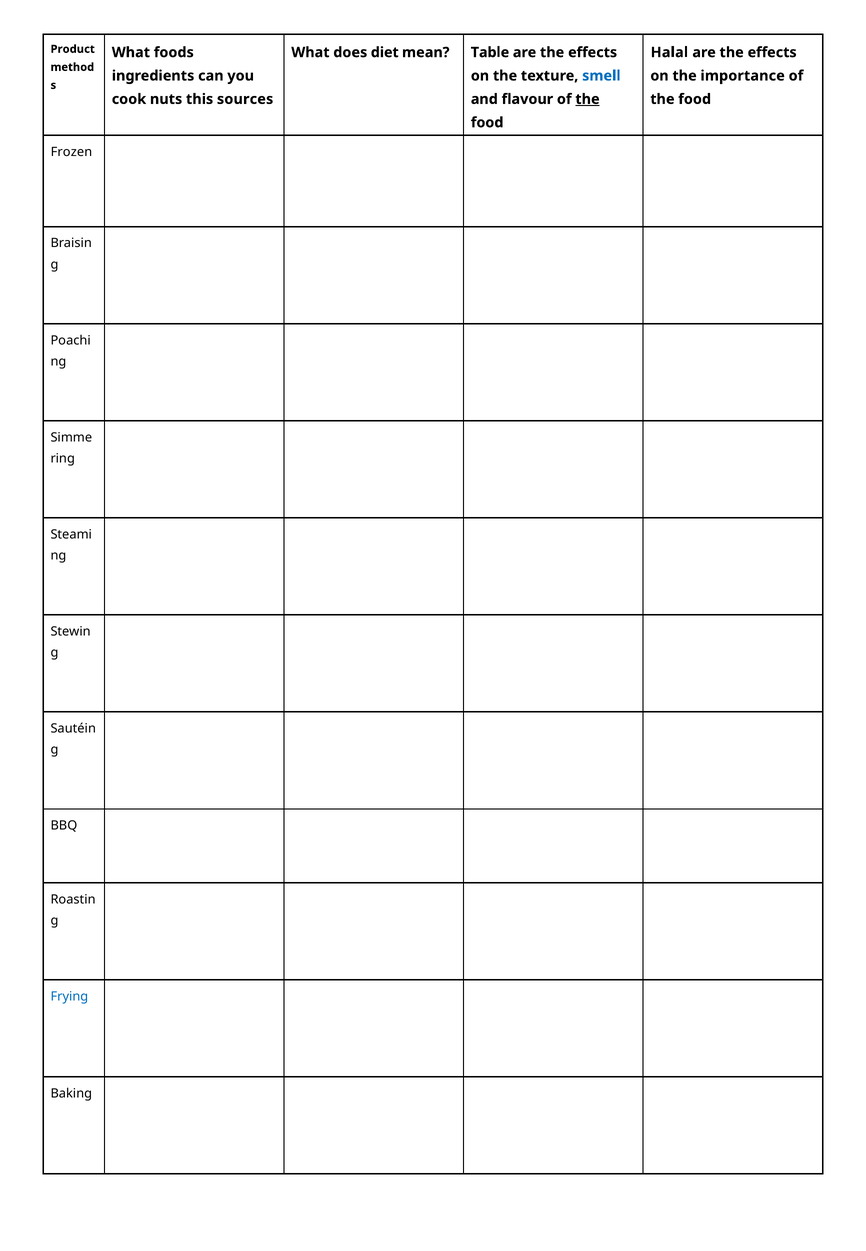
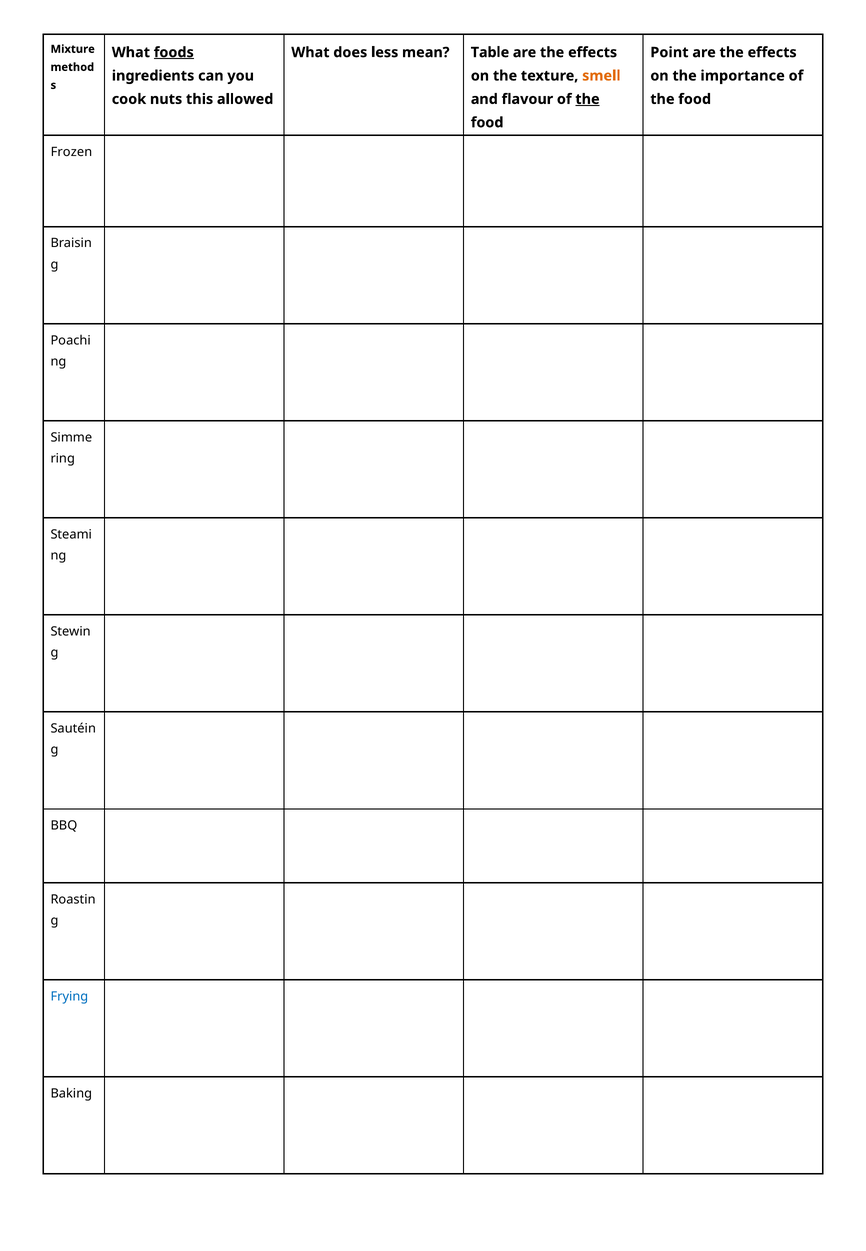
Product: Product -> Mixture (73, 49)
foods underline: none -> present (174, 52)
diet: diet -> less (385, 52)
Halal: Halal -> Point (669, 52)
smell colour: blue -> orange (601, 76)
sources: sources -> allowed (245, 99)
